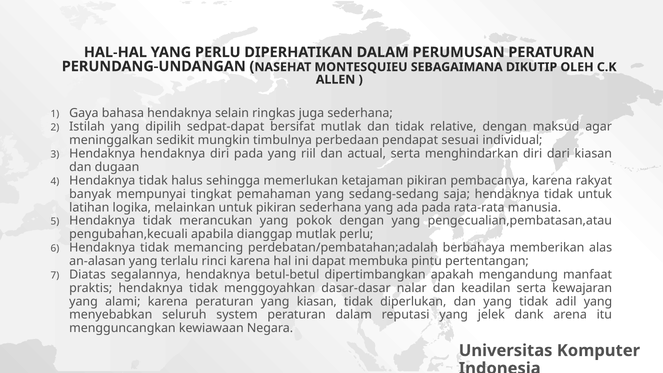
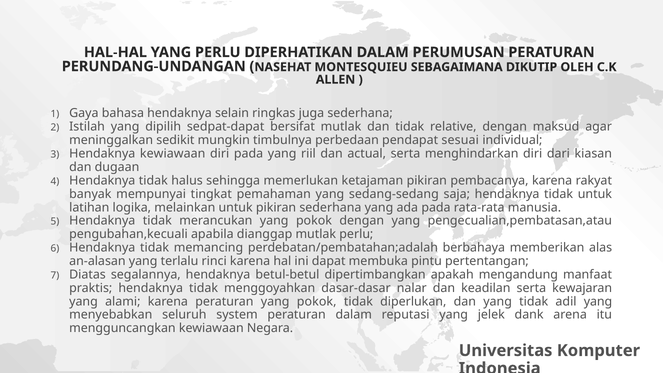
Hendaknya hendaknya: hendaknya -> kewiawaan (173, 154)
peraturan yang kiasan: kiasan -> pokok (317, 301)
